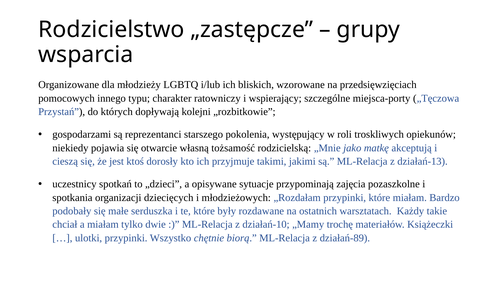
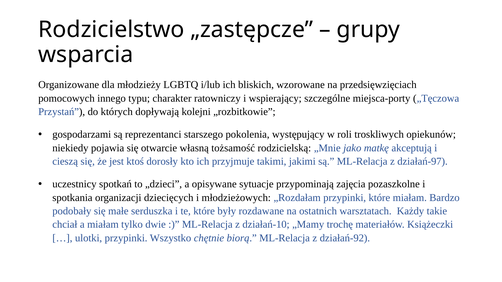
działań-13: działań-13 -> działań-97 (423, 162)
działań-89: działań-89 -> działań-92 (345, 238)
